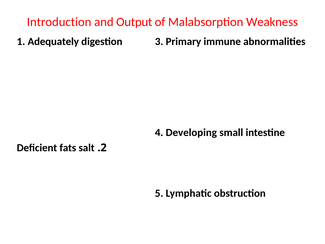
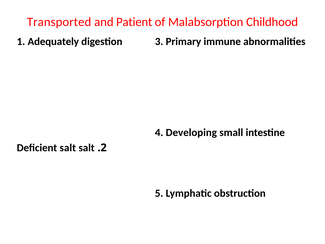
Introduction: Introduction -> Transported (59, 22)
Output: Output -> Patient (134, 22)
Weakness: Weakness -> Childhood (272, 22)
Deficient fats: fats -> salt (68, 148)
